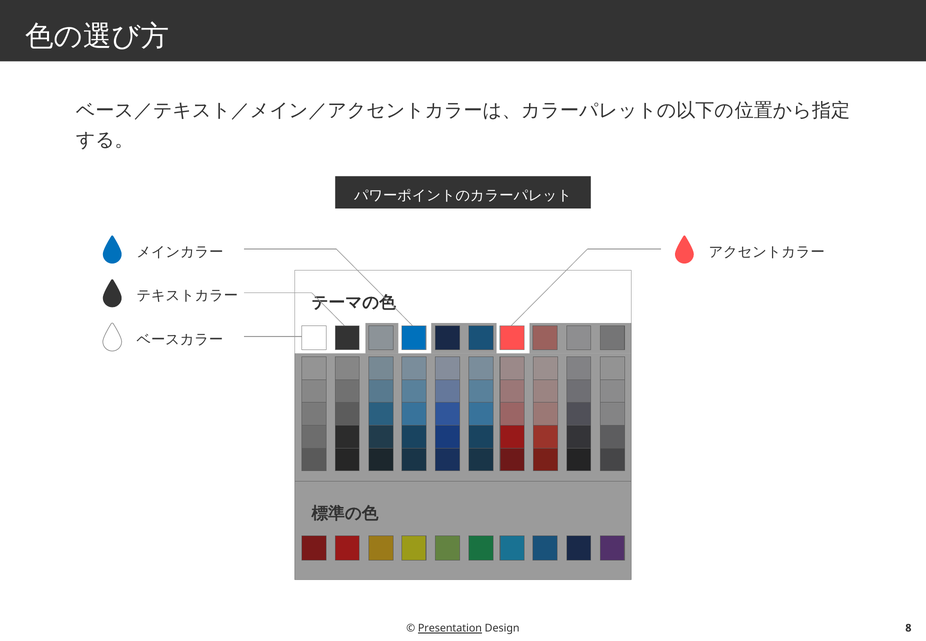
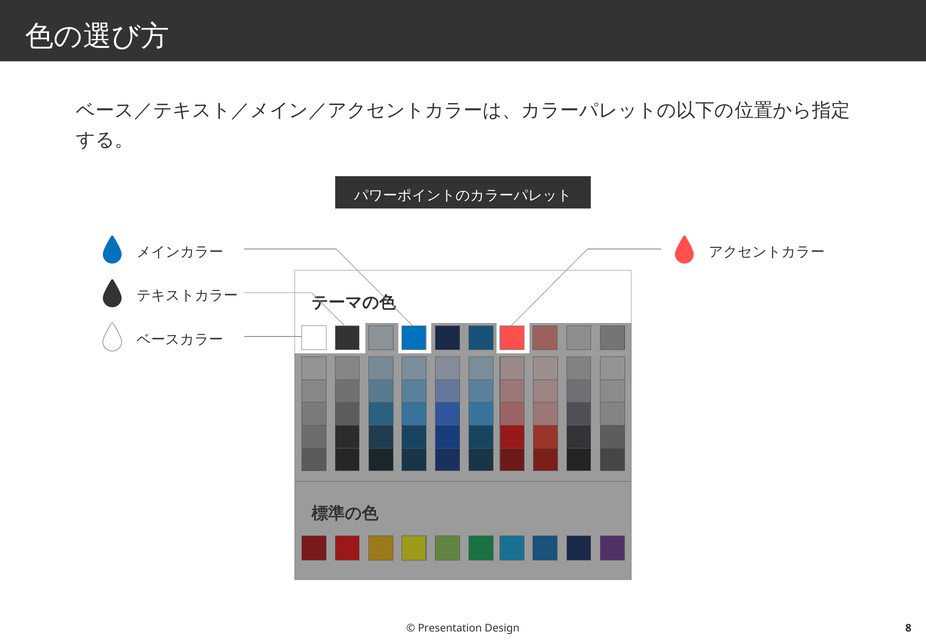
Presentation underline: present -> none (450, 629)
